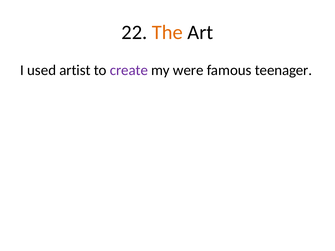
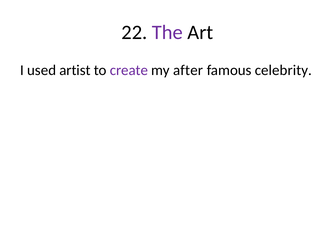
The colour: orange -> purple (167, 32)
were: were -> after (188, 70)
teenager: teenager -> celebrity (283, 70)
